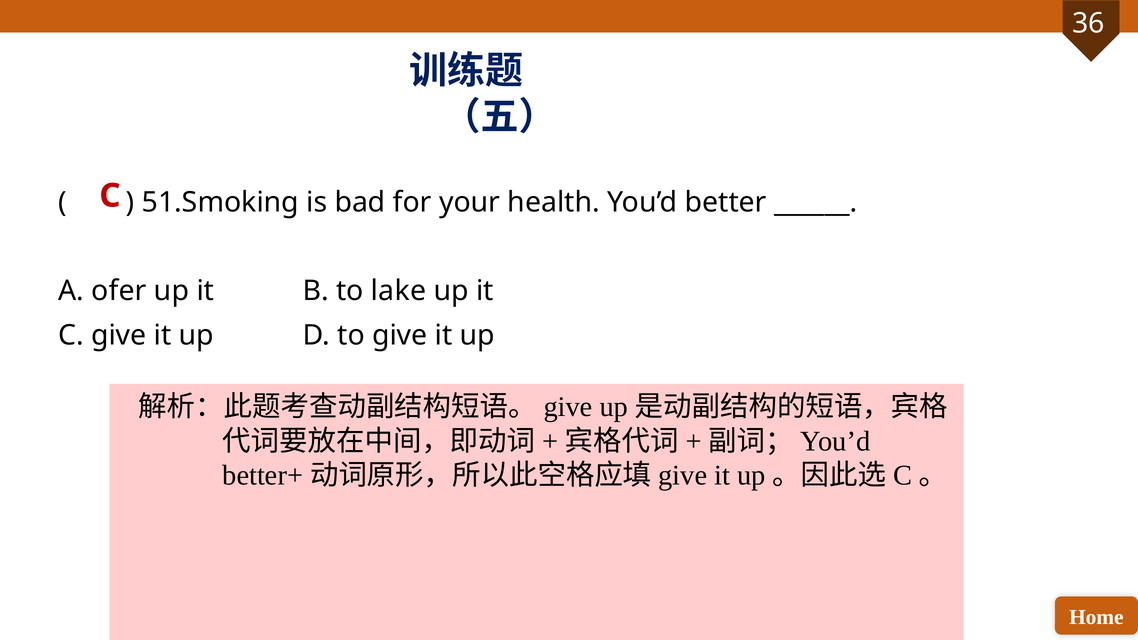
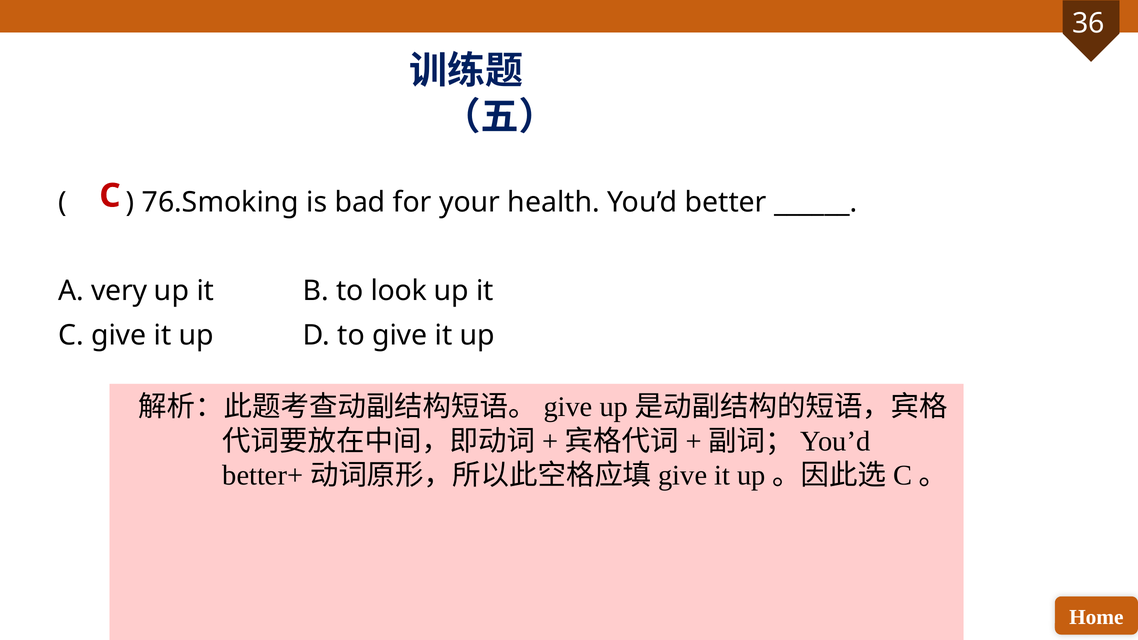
51.Smoking: 51.Smoking -> 76.Smoking (220, 202)
ofer: ofer -> very (119, 291)
lake: lake -> look (399, 291)
